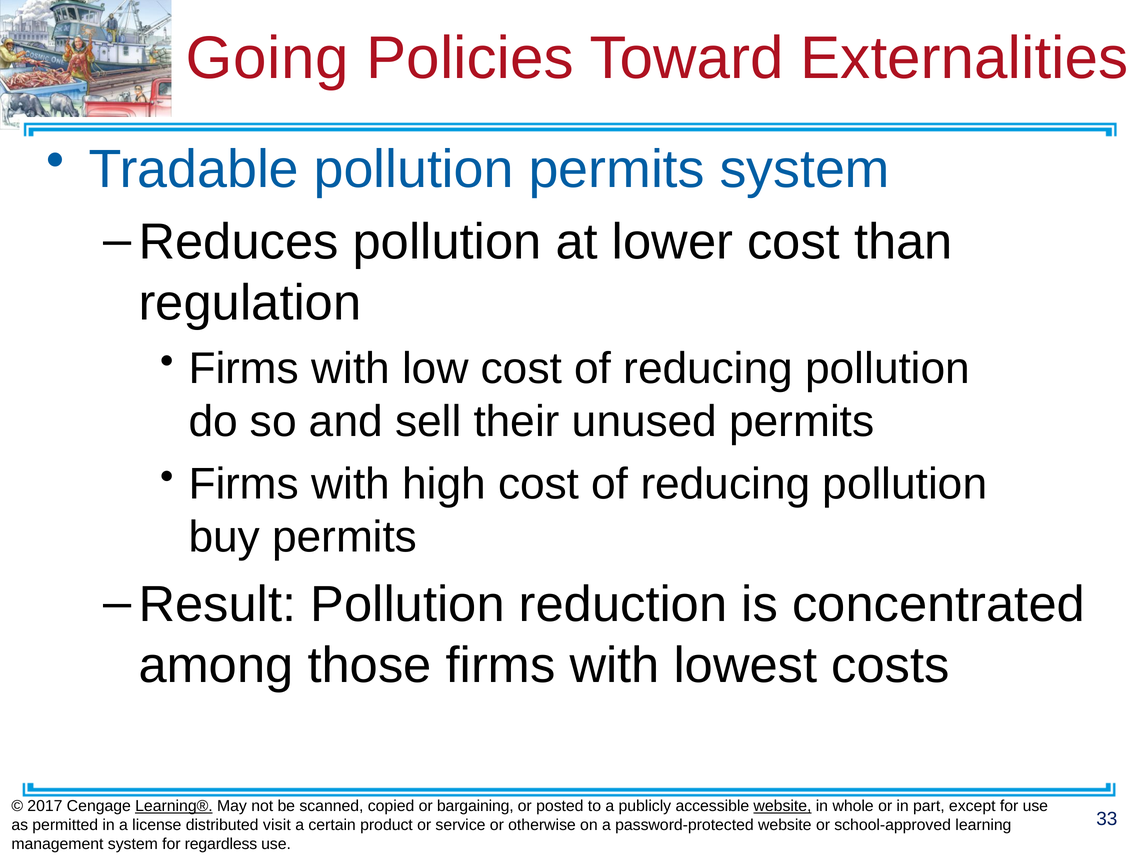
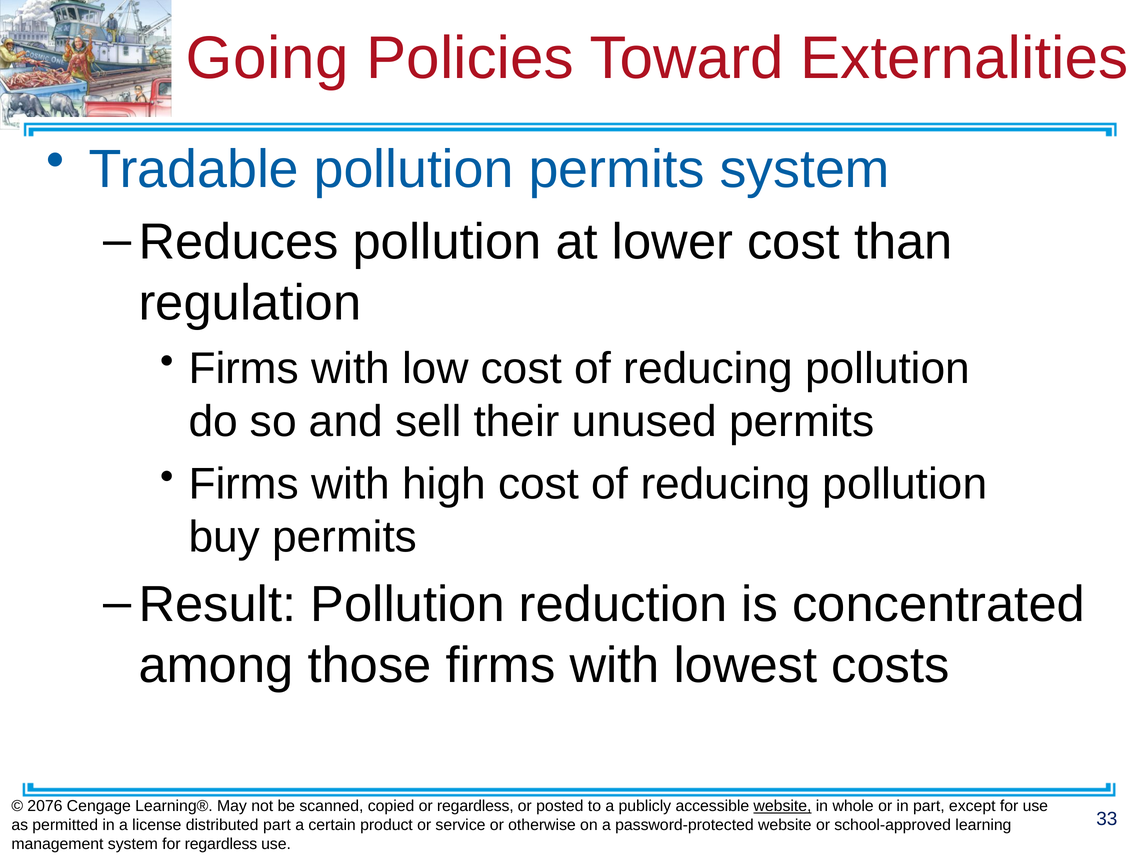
2017: 2017 -> 2076 (45, 806)
Learning® underline: present -> none (174, 806)
or bargaining: bargaining -> regardless (475, 806)
distributed visit: visit -> part (277, 825)
